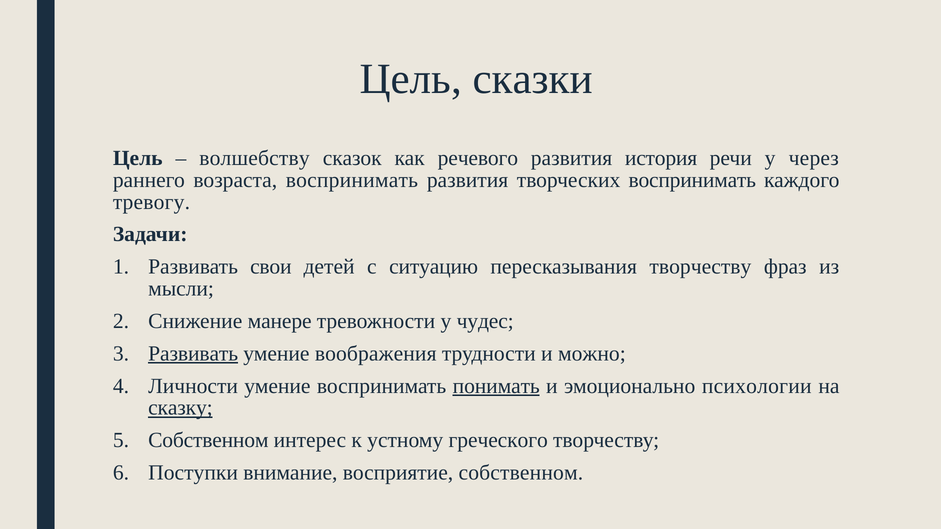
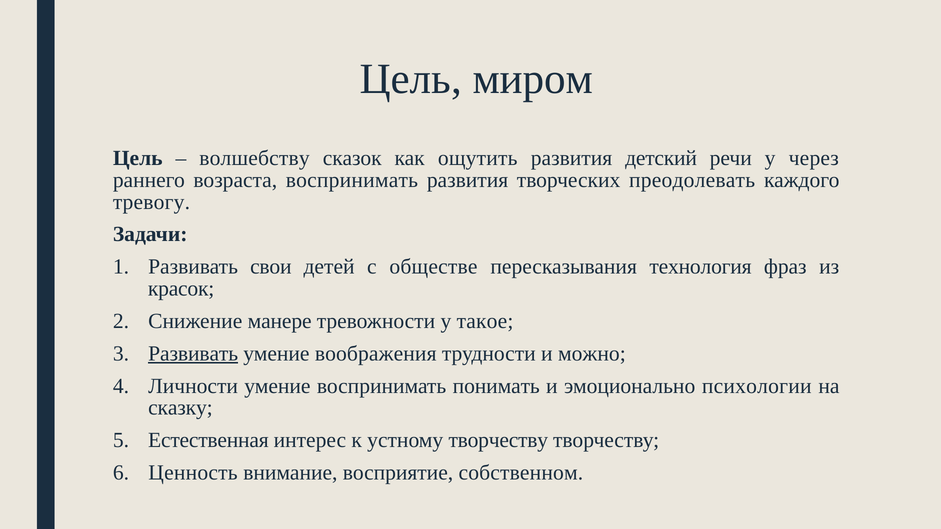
сказки: сказки -> миром (533, 79)
речевого: речевого -> ощутить (478, 158)
история: история -> детский (661, 158)
творческих воспринимать: воспринимать -> преодолевать (692, 180)
ситуацию: ситуацию -> обществе (433, 267)
пересказывания творчеству: творчеству -> технология (701, 267)
мысли: мысли -> красок (181, 289)
чудес: чудес -> такое (485, 321)
понимать underline: present -> none (496, 386)
сказку underline: present -> none (180, 408)
Собственном: Собственном -> Естественная (208, 441)
устному греческого: греческого -> творчеству (498, 441)
Поступки: Поступки -> Ценность (193, 473)
